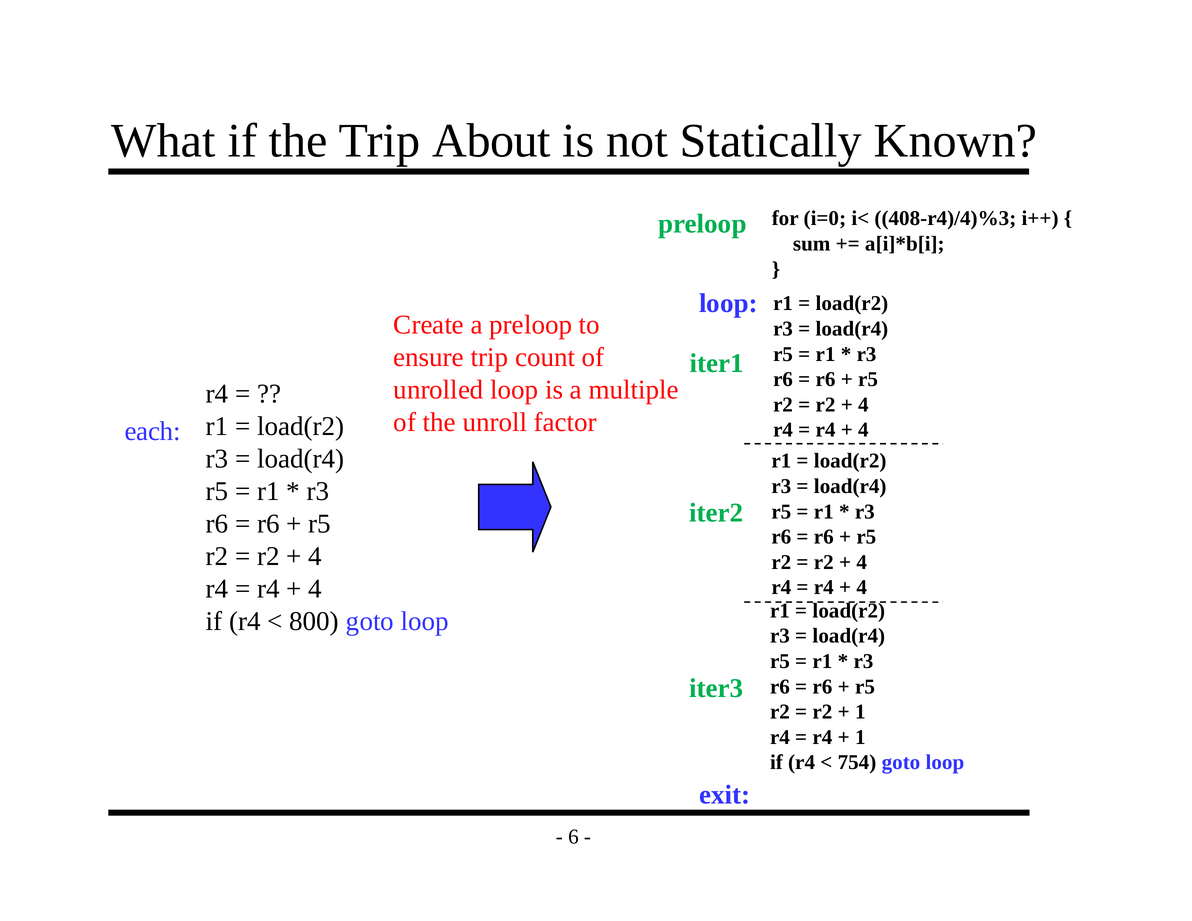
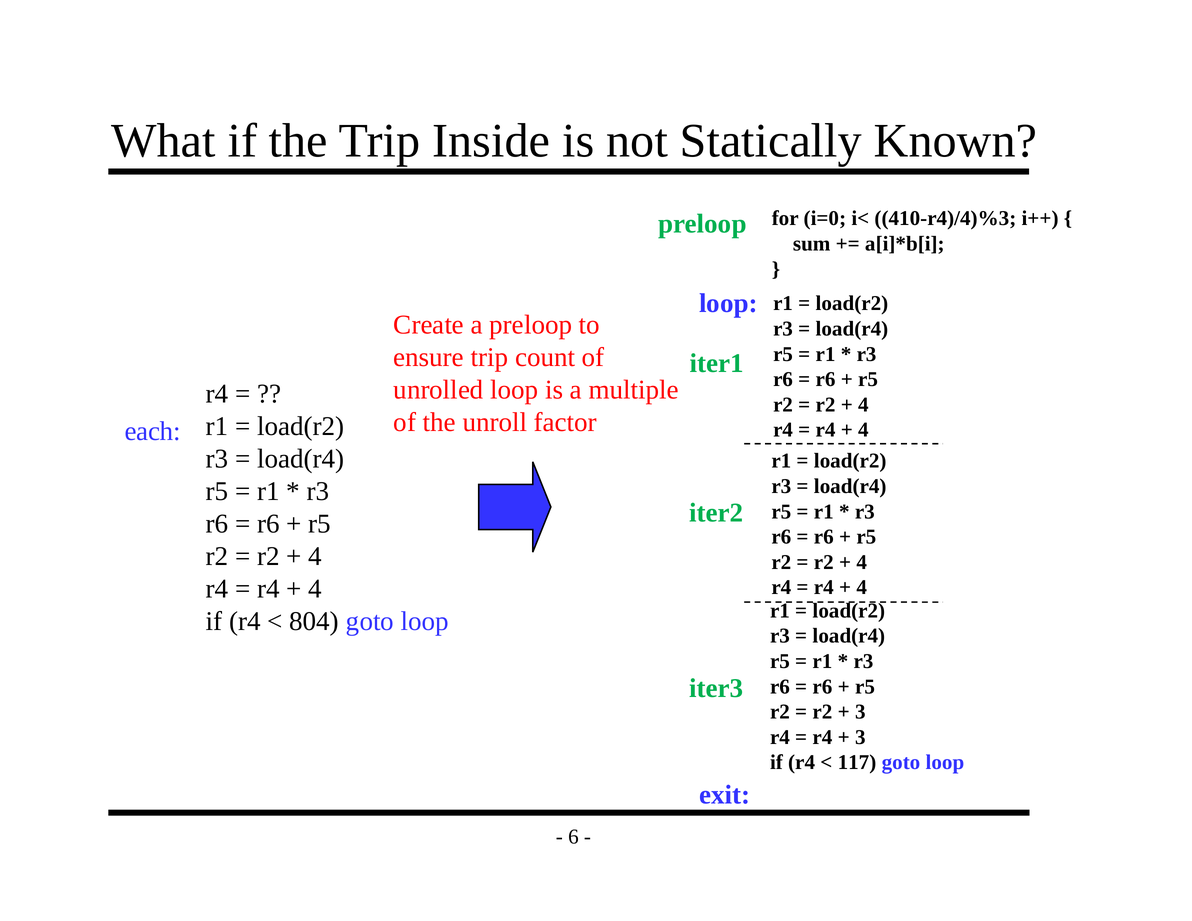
About: About -> Inside (491, 141)
408-r4)/4)%3: 408-r4)/4)%3 -> 410-r4)/4)%3 (945, 218)
800: 800 -> 804 (314, 621)
1: 1 -> 3 (860, 712)
1: 1 -> 3 (860, 737)
754: 754 -> 117 (857, 763)
